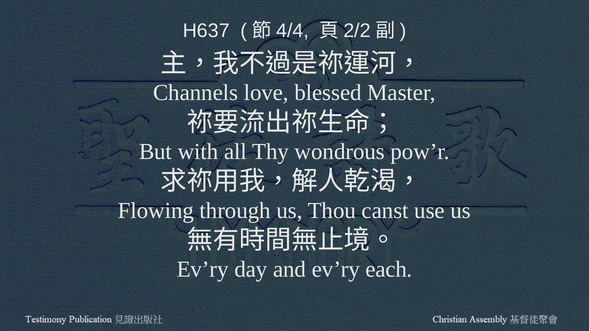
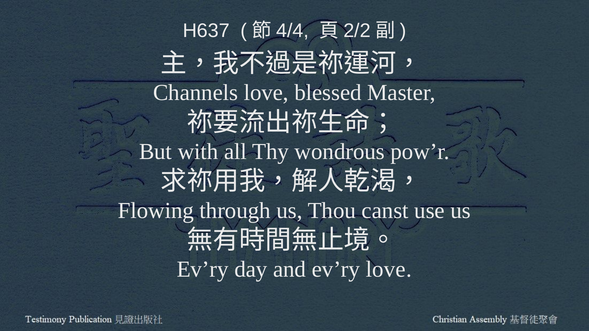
ev’ry each: each -> love (389, 270)
